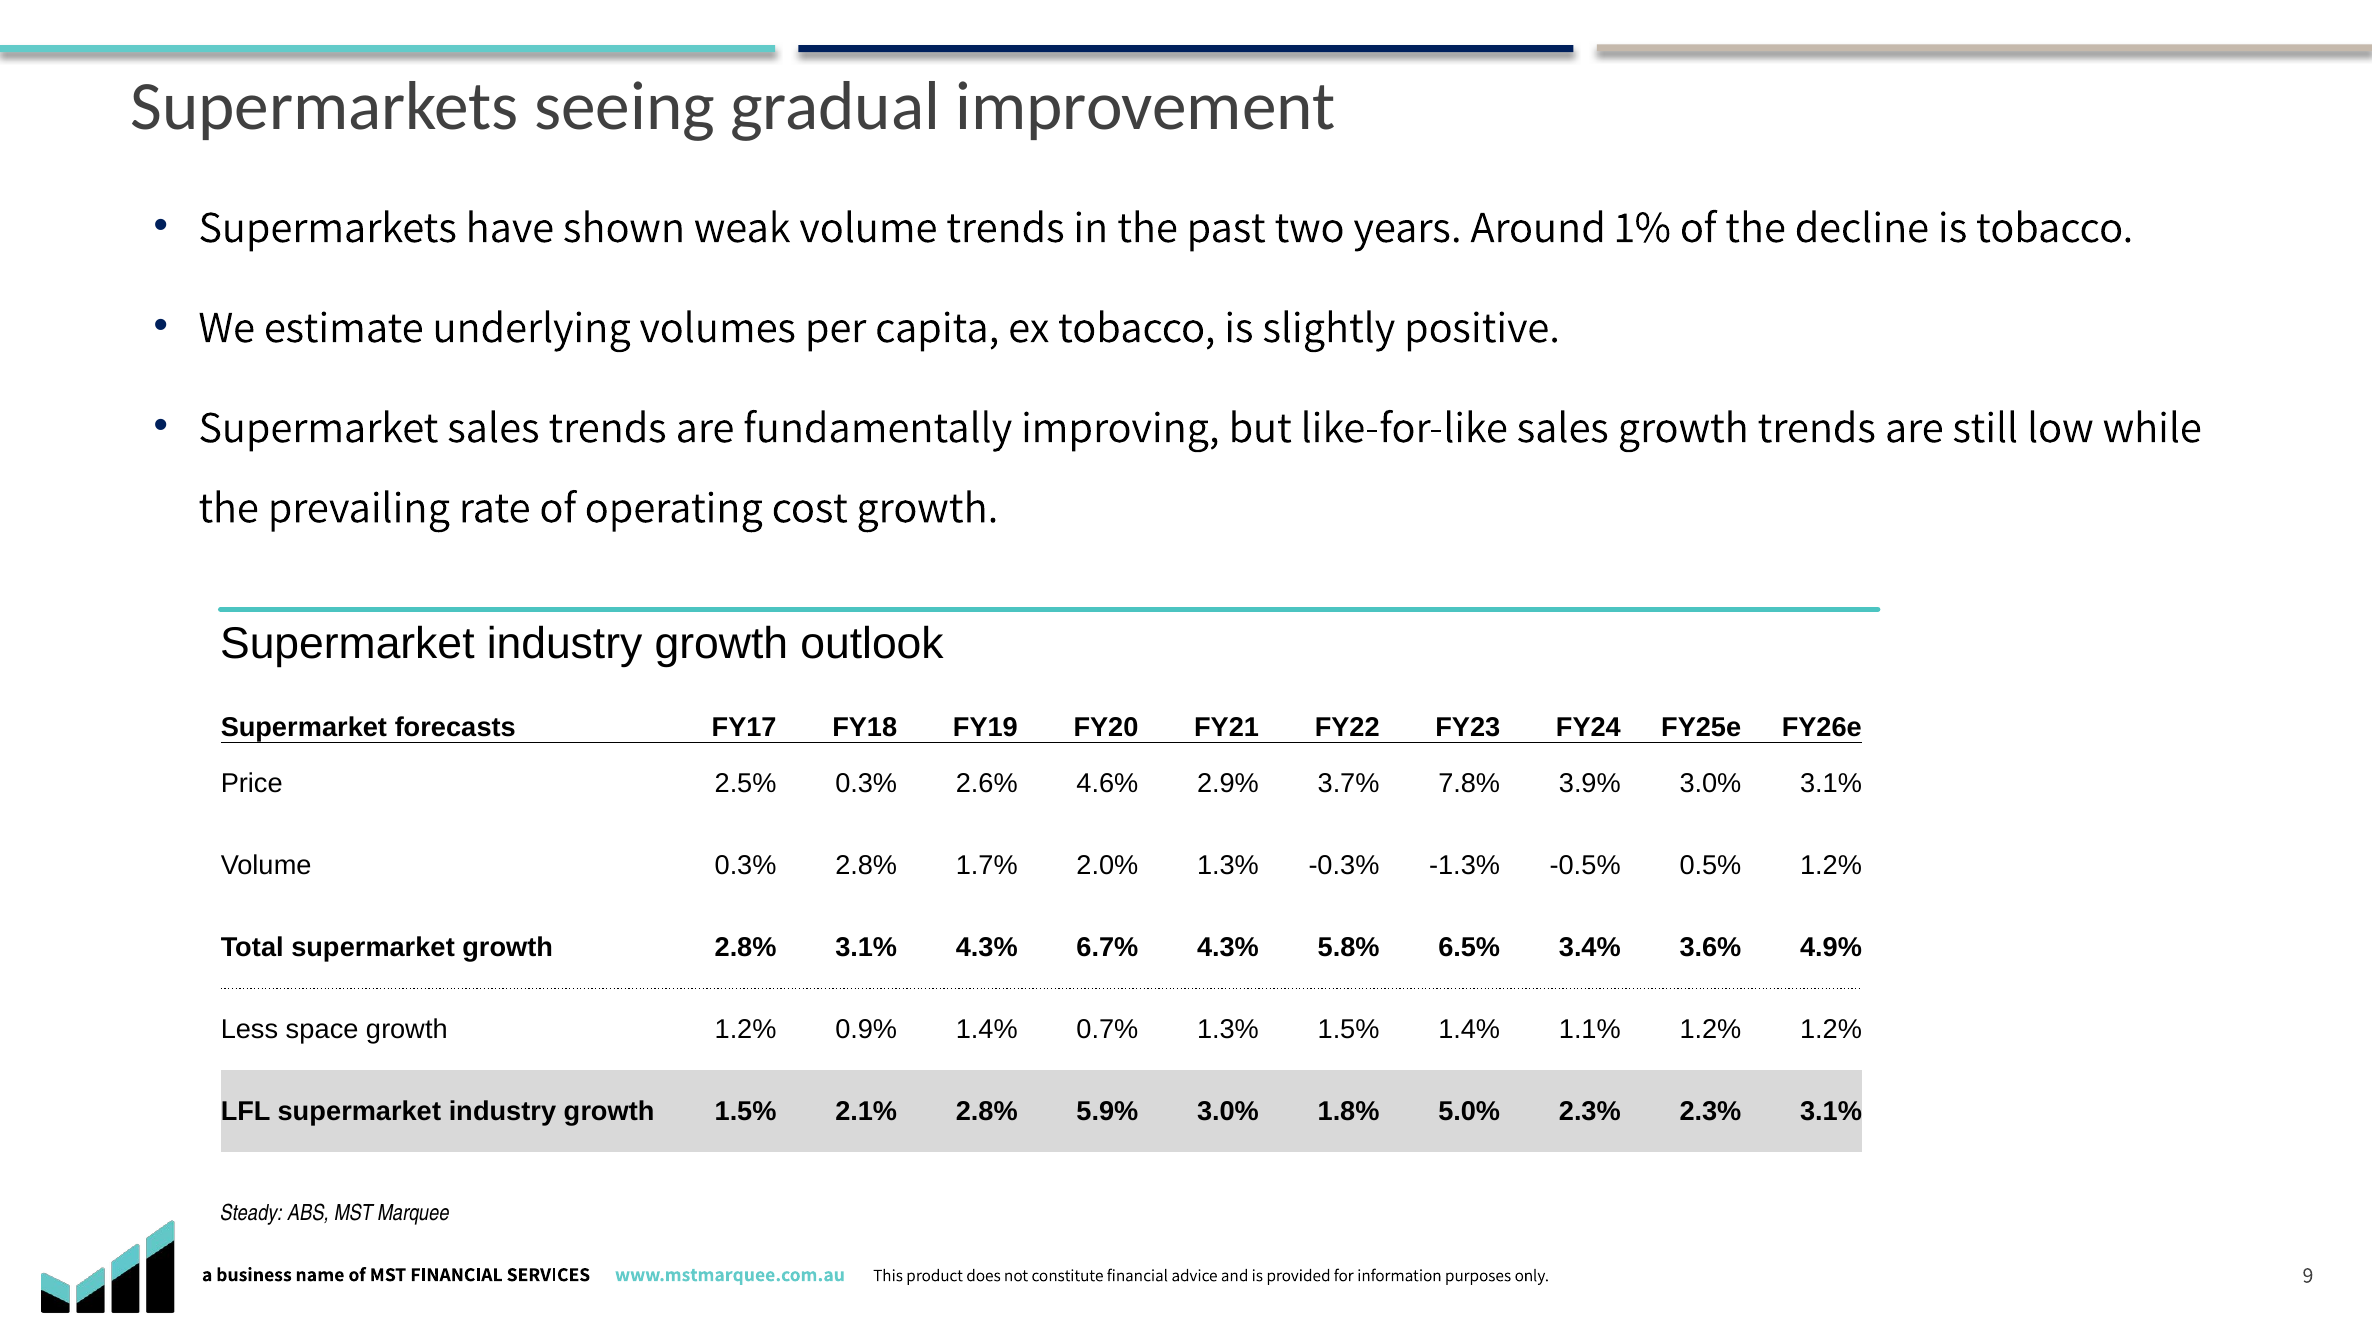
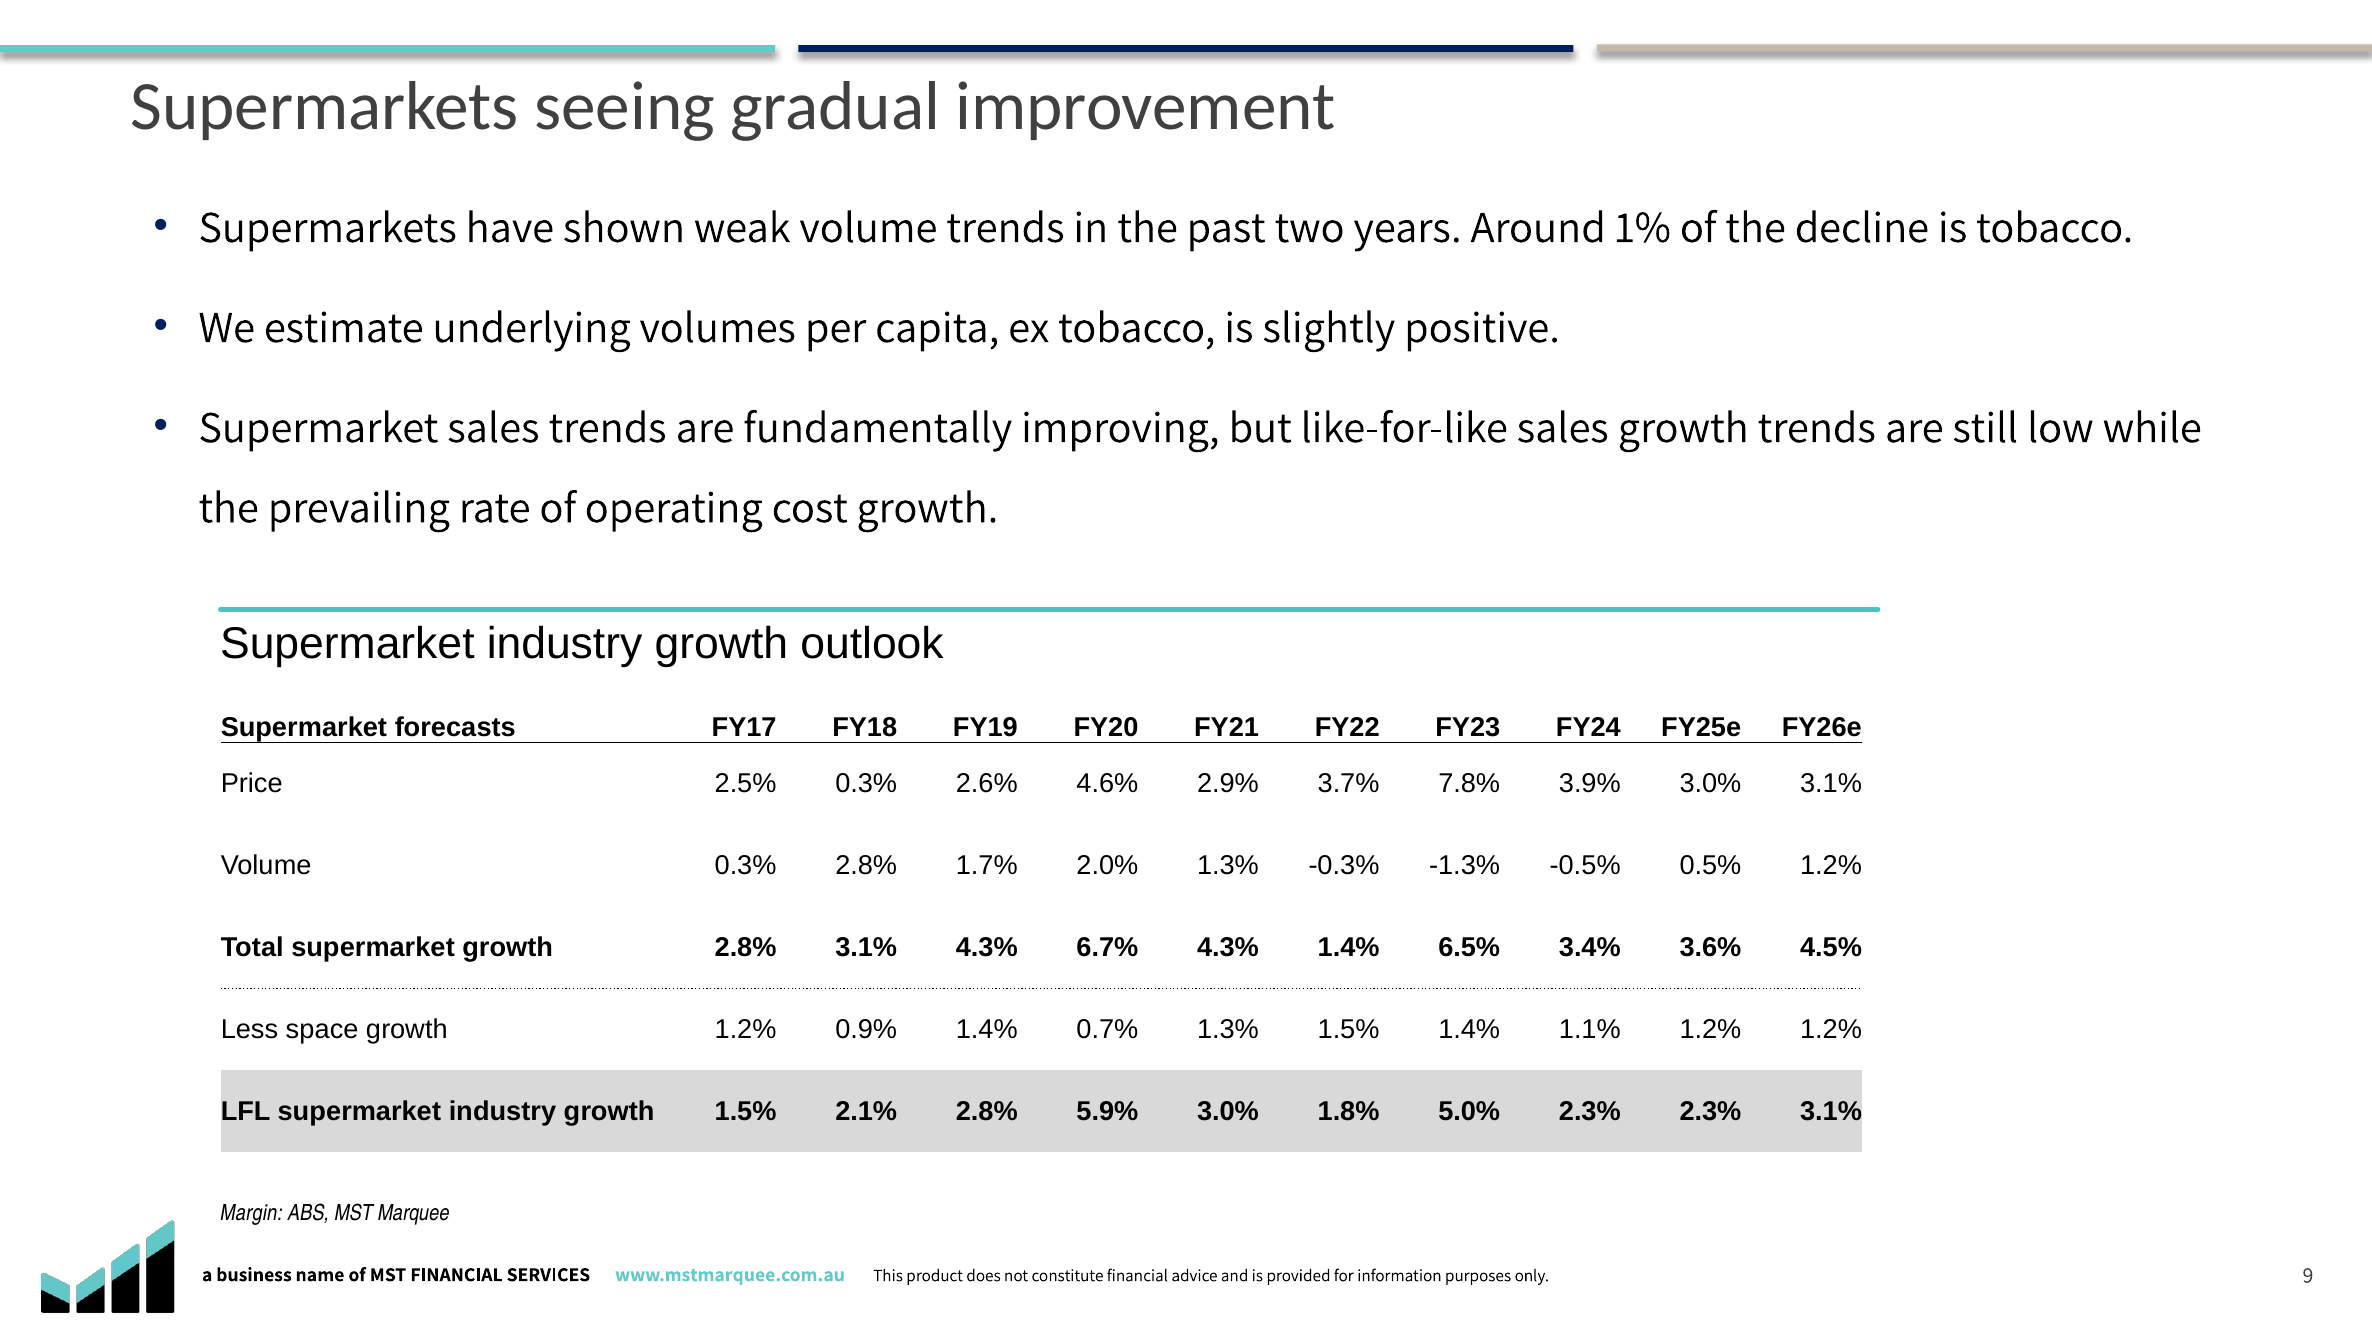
4.3% 5.8%: 5.8% -> 1.4% (1349, 948)
4.9%: 4.9% -> 4.5% (1831, 948)
Steady: Steady -> Margin (251, 1213)
